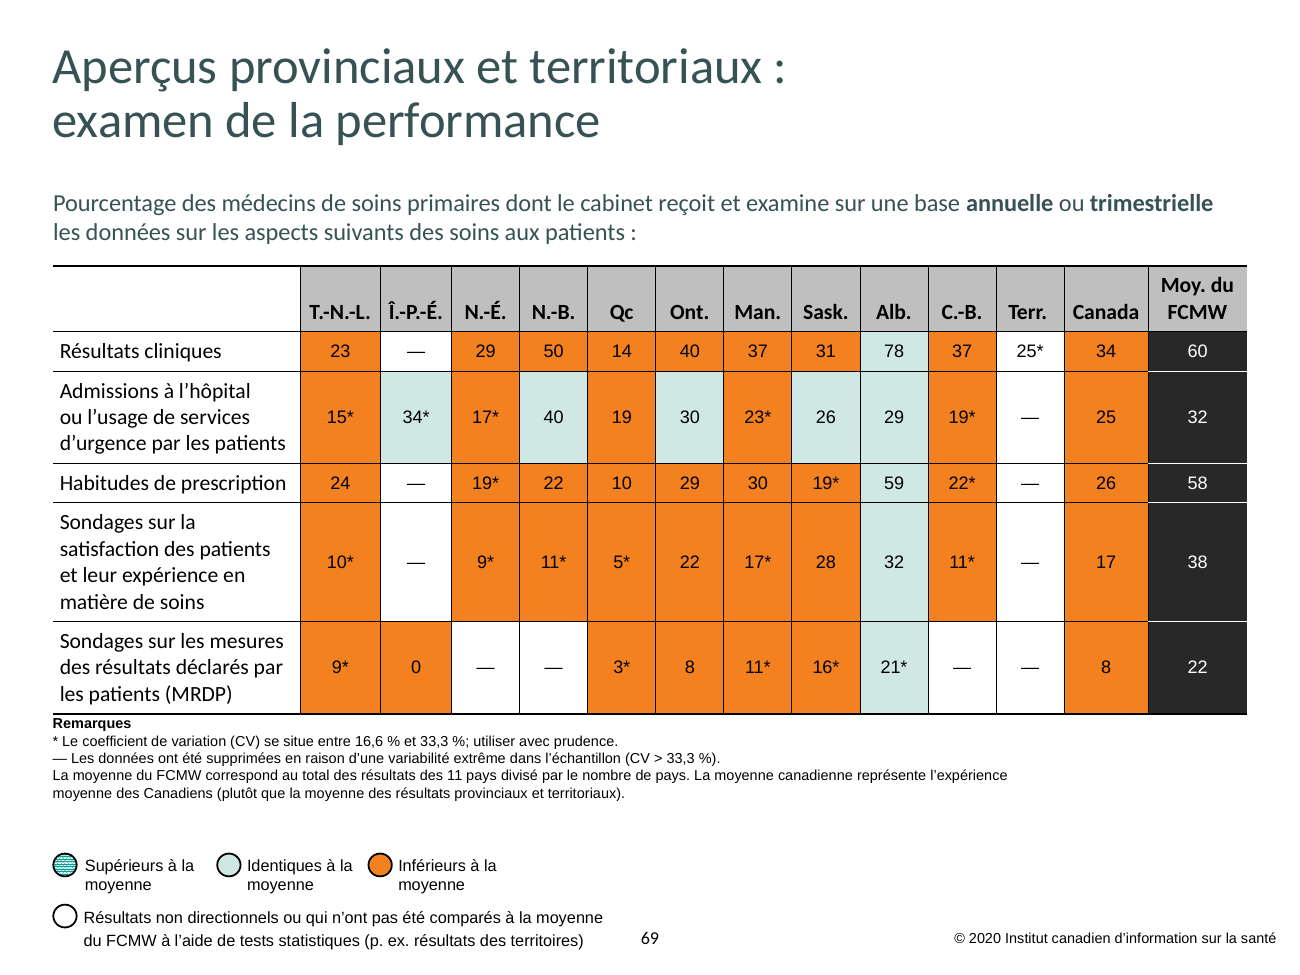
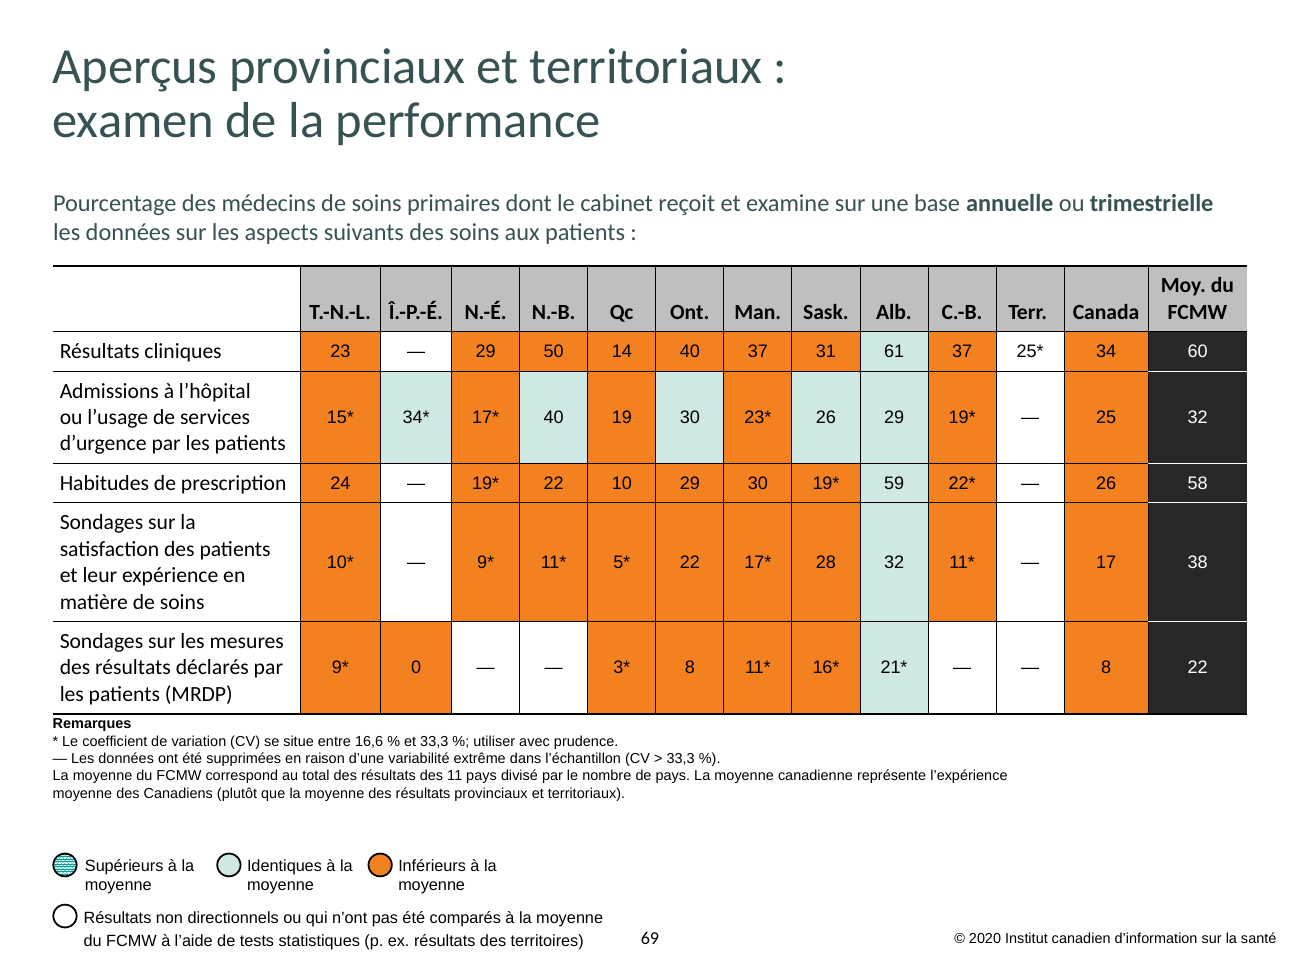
78: 78 -> 61 (894, 352)
